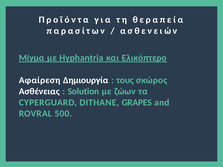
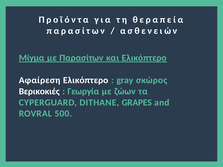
με Hyphantria: Hyphantria -> Παρασίτων (81, 58)
Αφαίρεση Δημιουργία: Δημιουργία -> Ελικόπτερο (86, 80)
τους: τους -> gray (125, 80)
Ασθένειας: Ασθένειας -> Βερικοκιές (39, 91)
Solution: Solution -> Γεωργία (83, 91)
